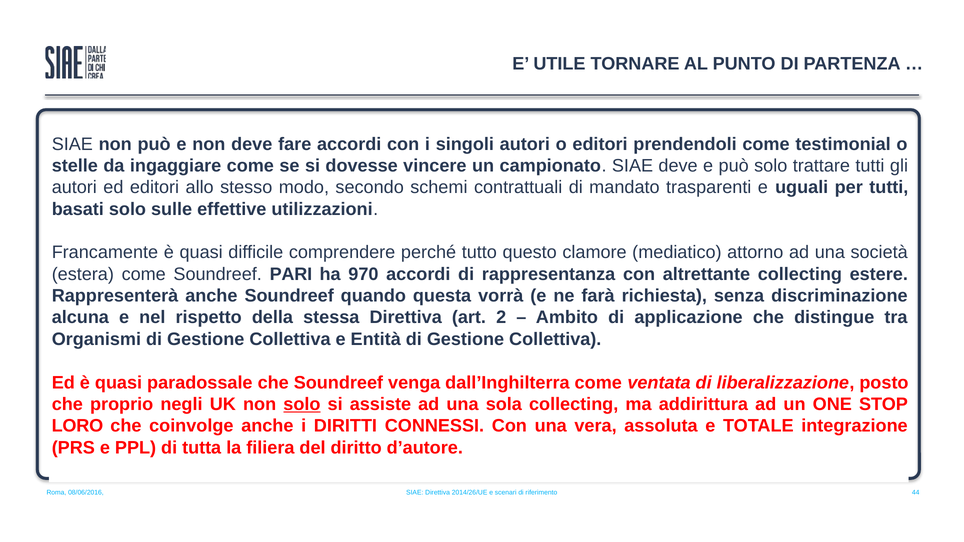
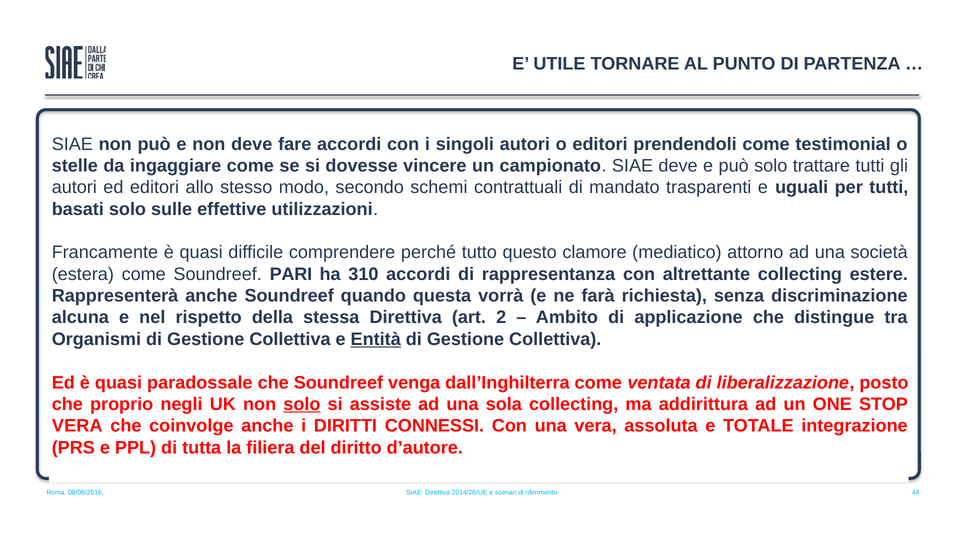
970: 970 -> 310 (363, 274)
Entità underline: none -> present (376, 339)
LORO: LORO -> VERA (77, 426)
